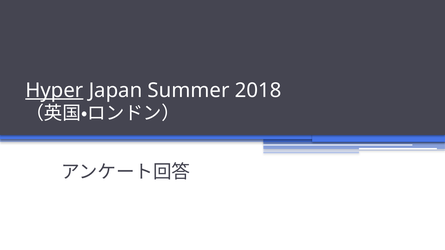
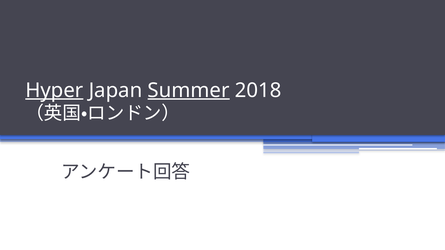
Summer underline: none -> present (189, 90)
